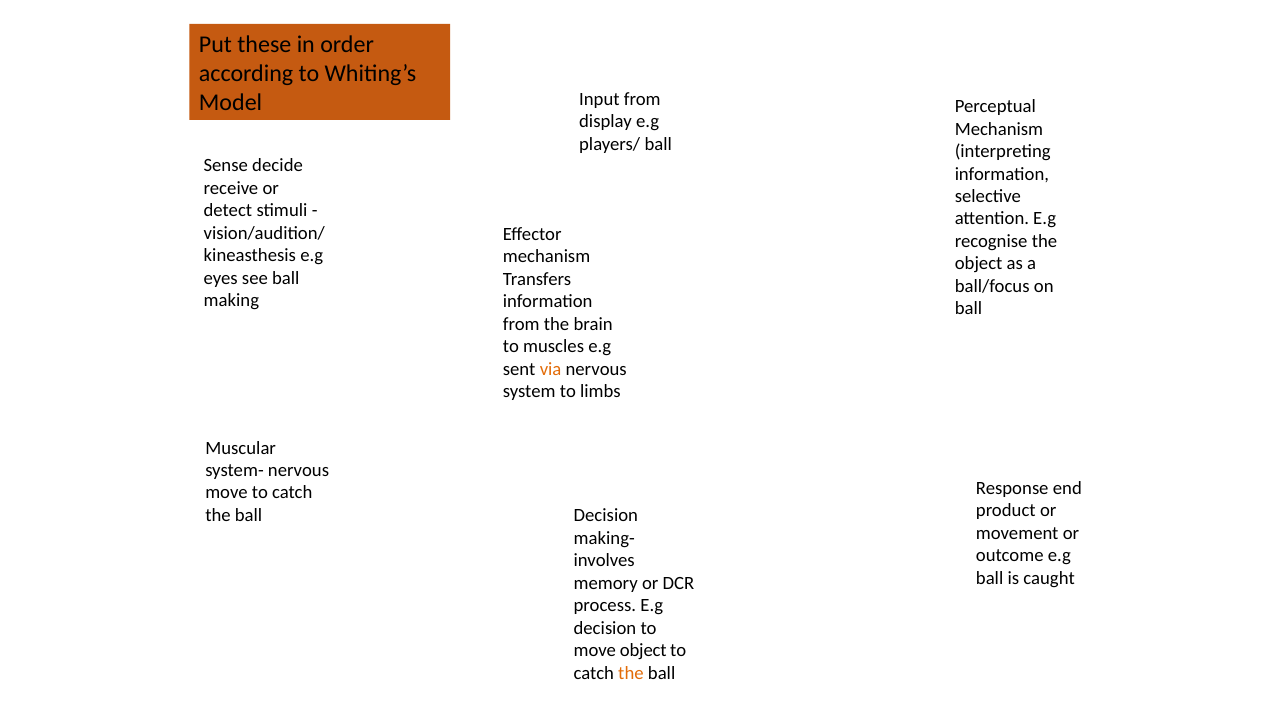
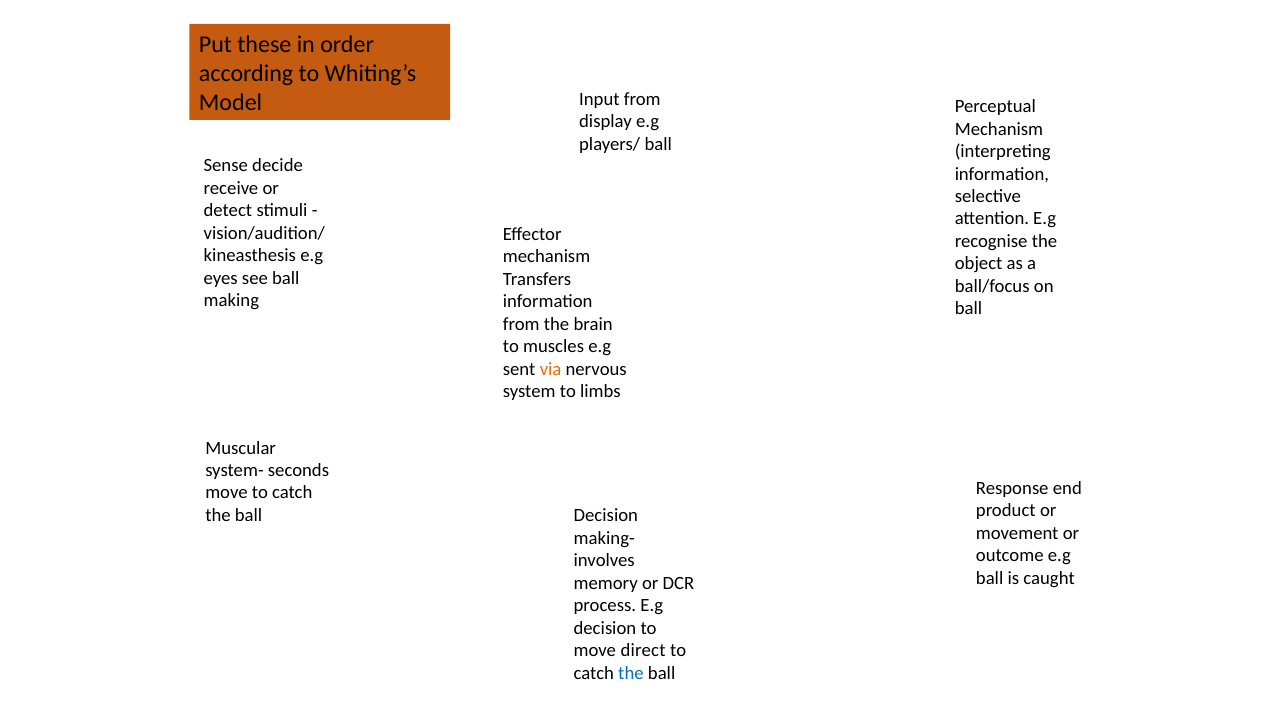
system- nervous: nervous -> seconds (299, 470)
move object: object -> direct (643, 651)
the colour: orange -> blue (631, 673)
